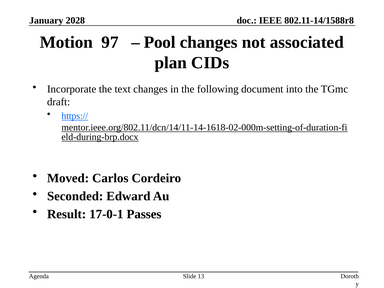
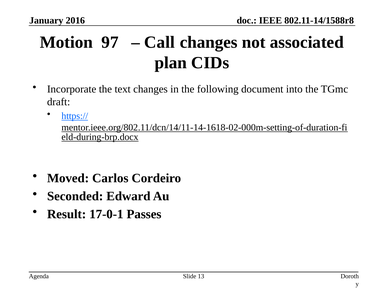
2028: 2028 -> 2016 (75, 20)
Pool: Pool -> Call (160, 42)
